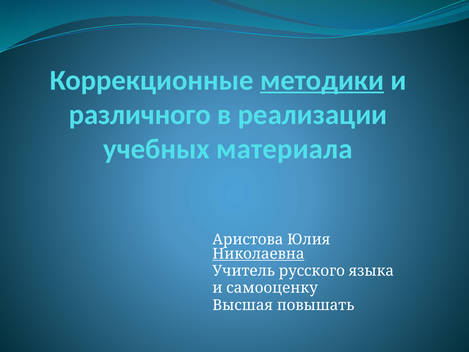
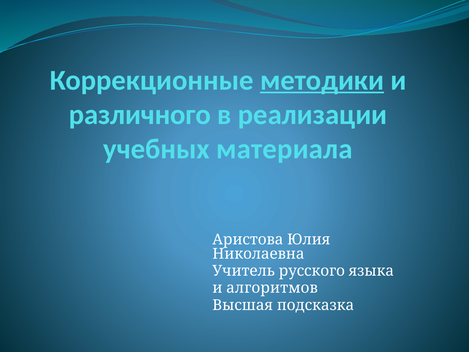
Николаевна underline: present -> none (258, 254)
самооценку: самооценку -> алгоритмов (272, 288)
повышать: повышать -> подсказка (316, 305)
